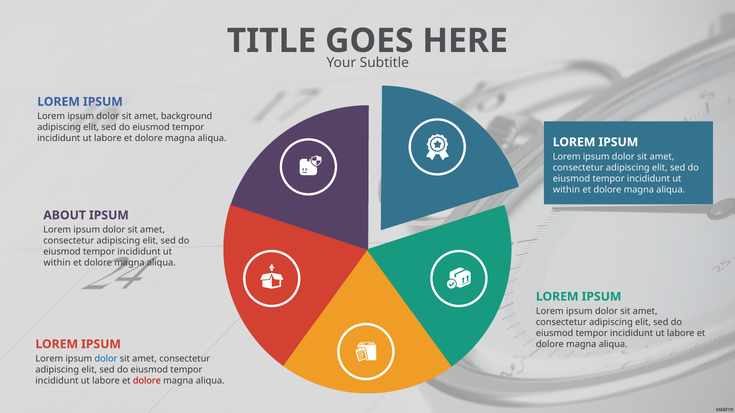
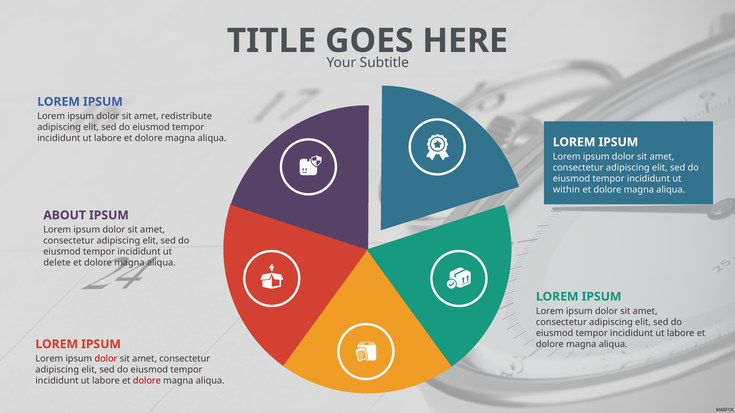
background: background -> redistribute (187, 116)
within: within -> delete (57, 263)
dolor colour: blue -> red (106, 359)
